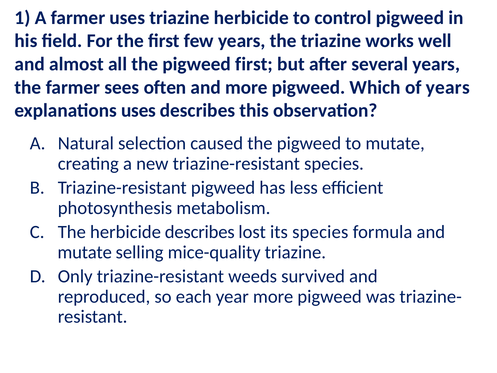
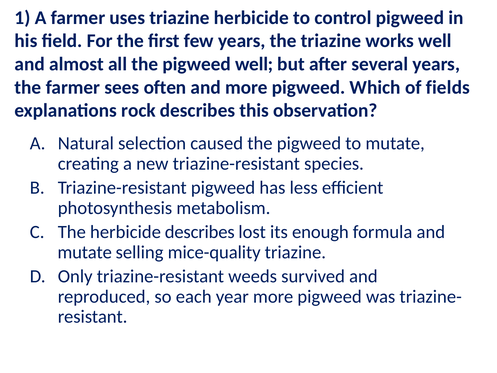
pigweed first: first -> well (254, 64)
of years: years -> fields (448, 87)
explanations uses: uses -> rock (138, 110)
its species: species -> enough (320, 232)
